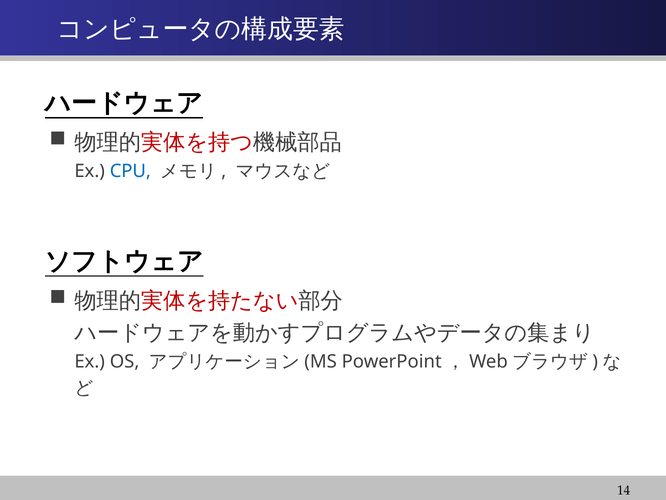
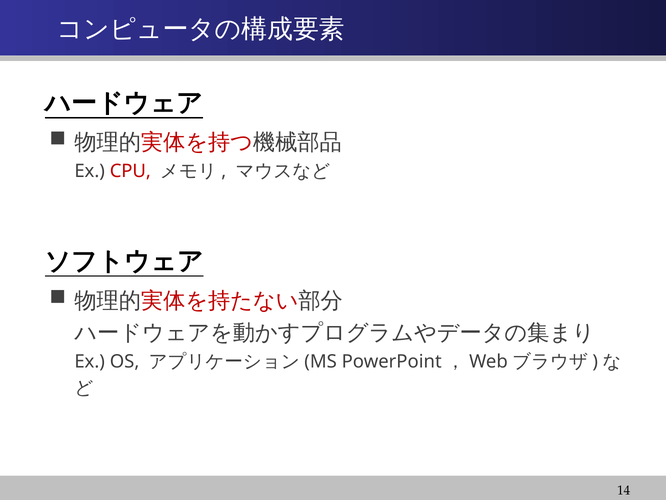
CPU colour: blue -> red (130, 171)
